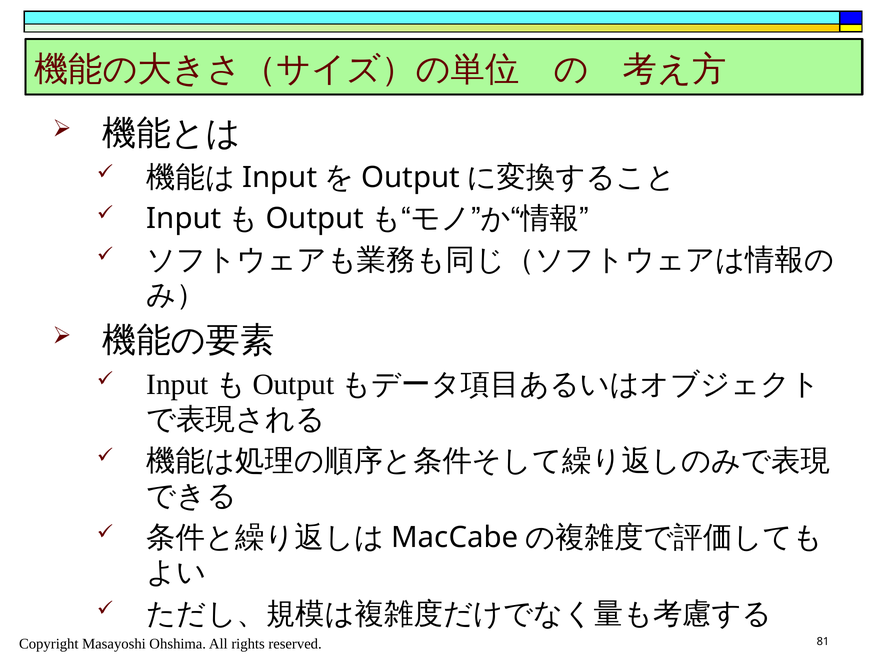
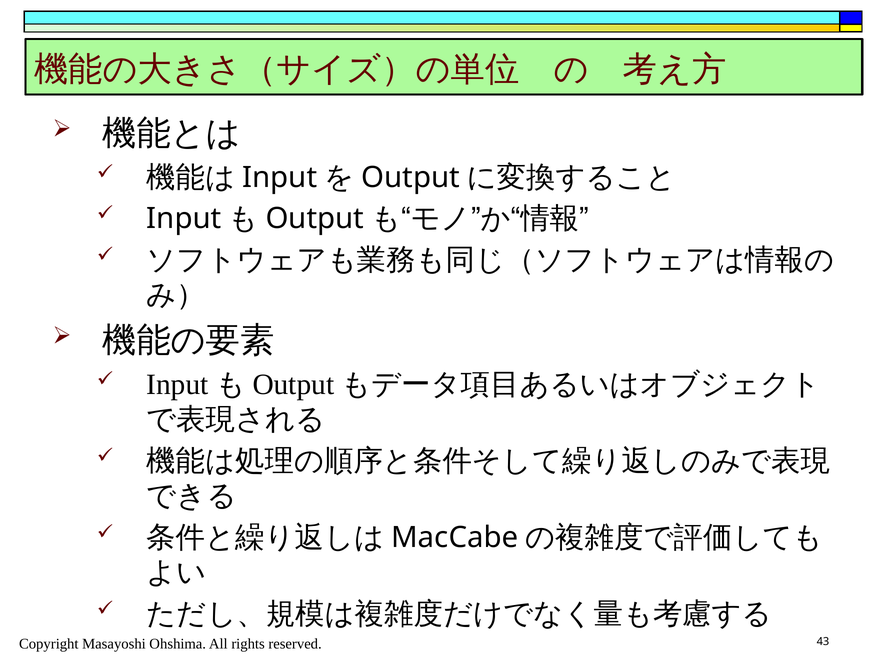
81: 81 -> 43 (823, 641)
